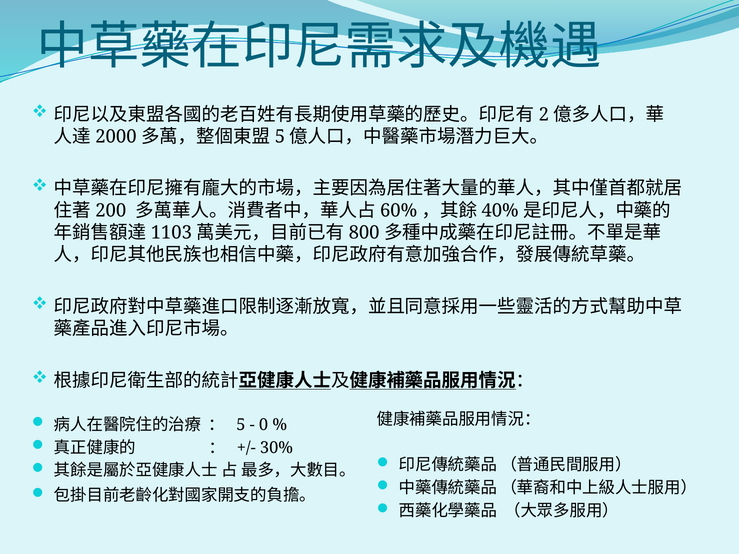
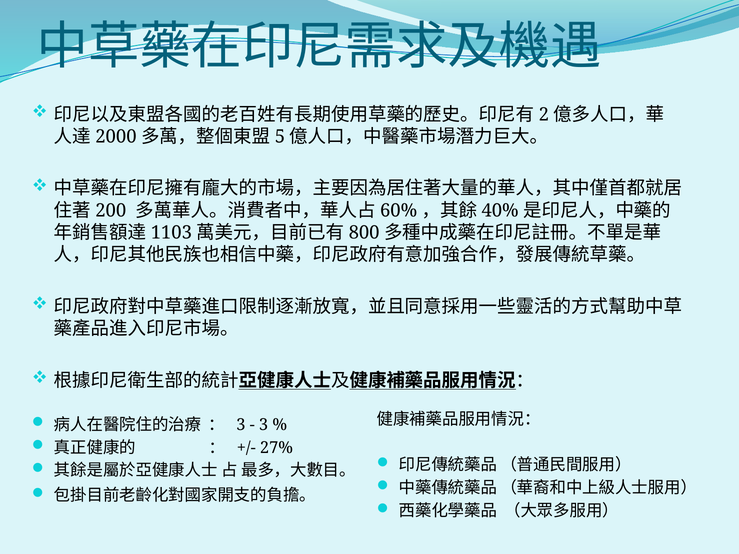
5: 5 -> 3 (241, 425)
0: 0 -> 3 (264, 425)
30%: 30% -> 27% (276, 448)
